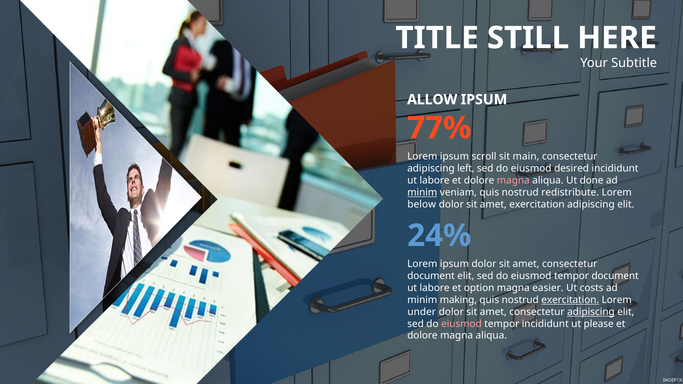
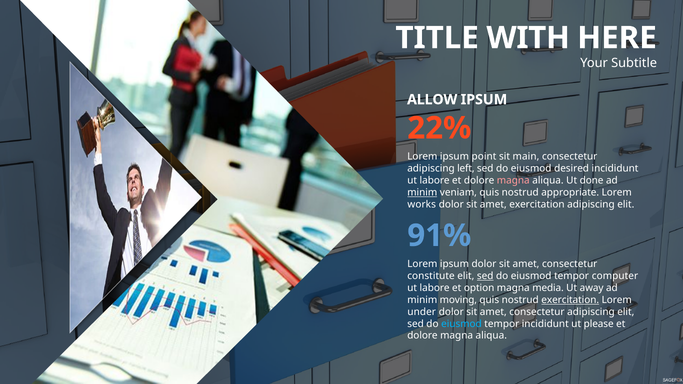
STILL: STILL -> WITH (528, 38)
77%: 77% -> 22% (439, 128)
scroll: scroll -> point (484, 156)
redistribute: redistribute -> appropriate (570, 192)
below: below -> works (422, 204)
24%: 24% -> 91% (439, 236)
document: document -> constitute (431, 276)
sed underline: none -> present (485, 276)
tempor document: document -> computer (615, 276)
easier: easier -> media (548, 288)
costs: costs -> away (592, 288)
making: making -> moving (458, 300)
adipiscing underline: present -> none (591, 312)
eiusmod colour: pink -> light blue (461, 324)
